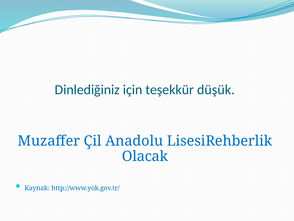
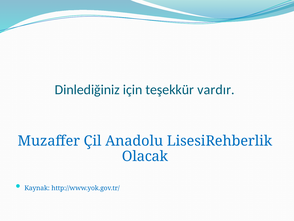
düşük: düşük -> vardır (216, 89)
